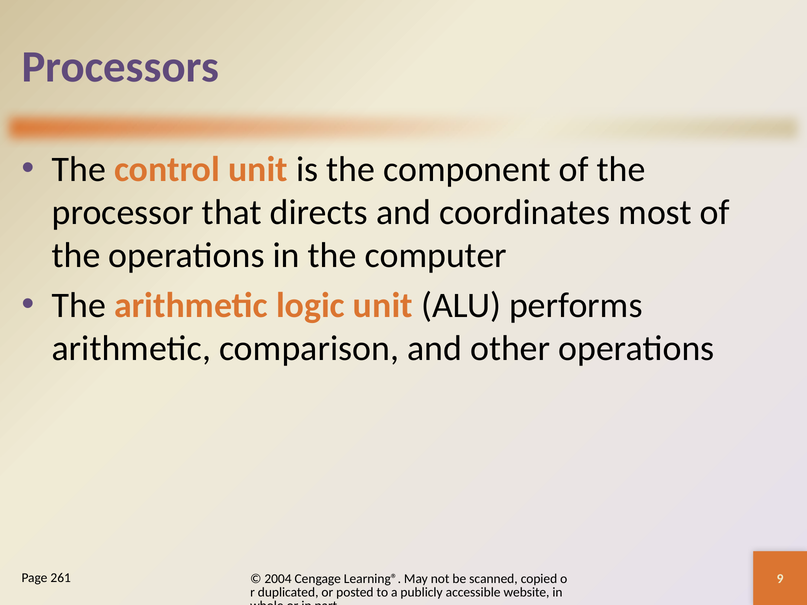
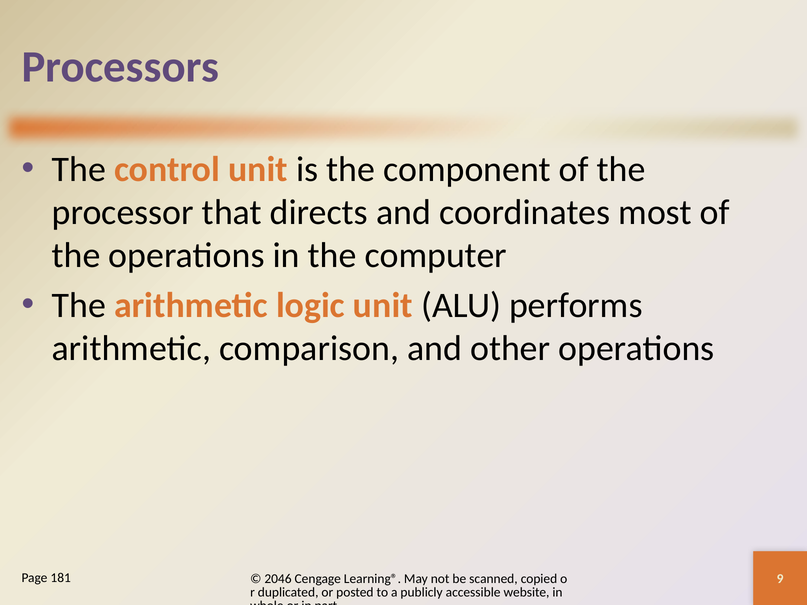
261: 261 -> 181 (61, 578)
2004: 2004 -> 2046 (278, 579)
